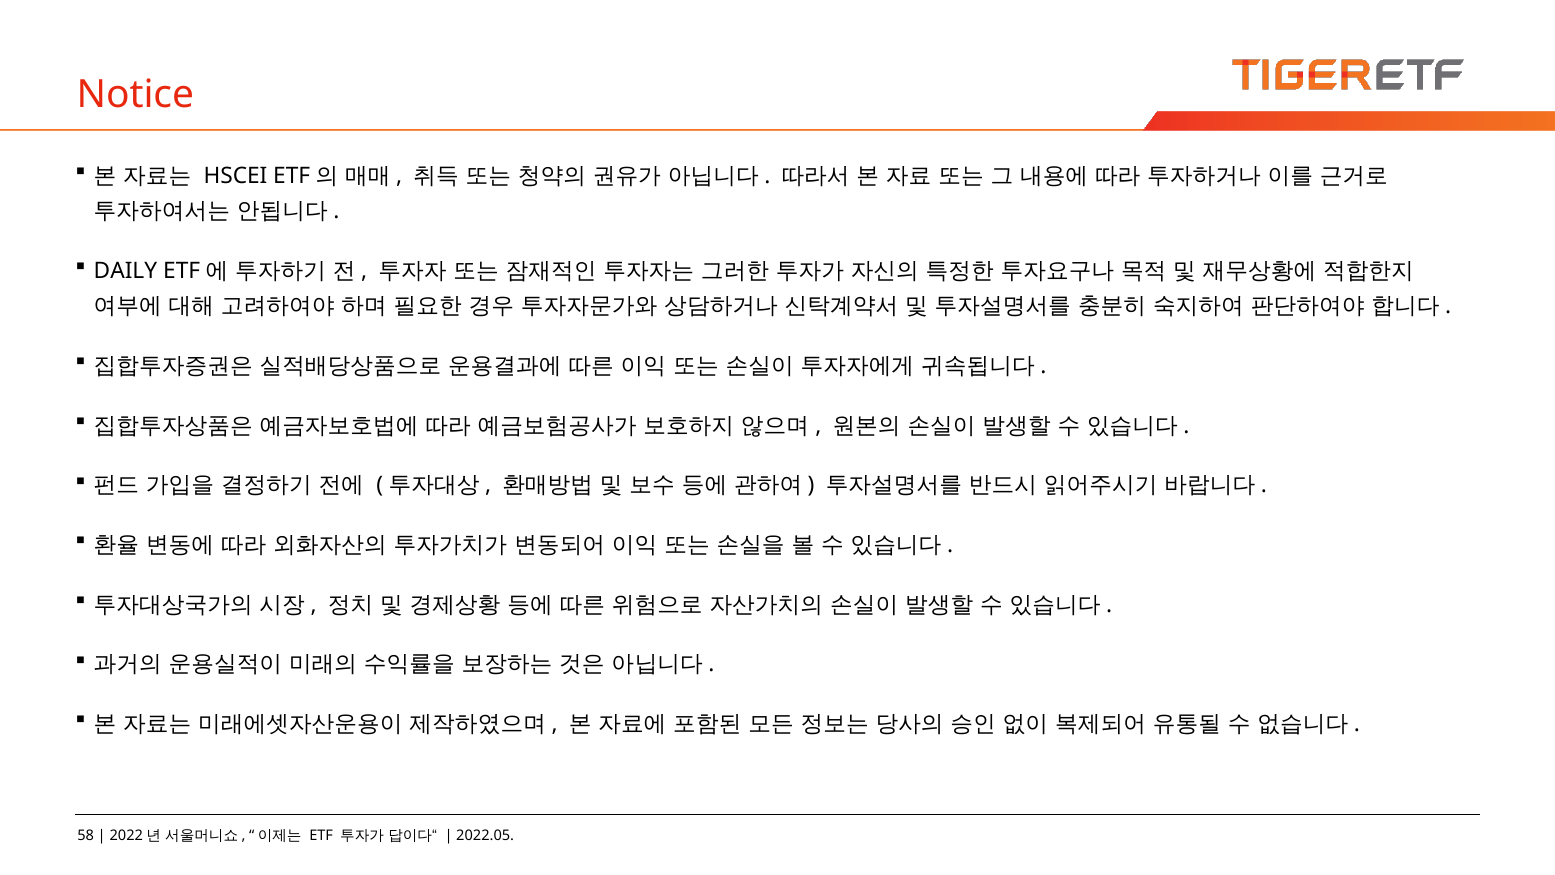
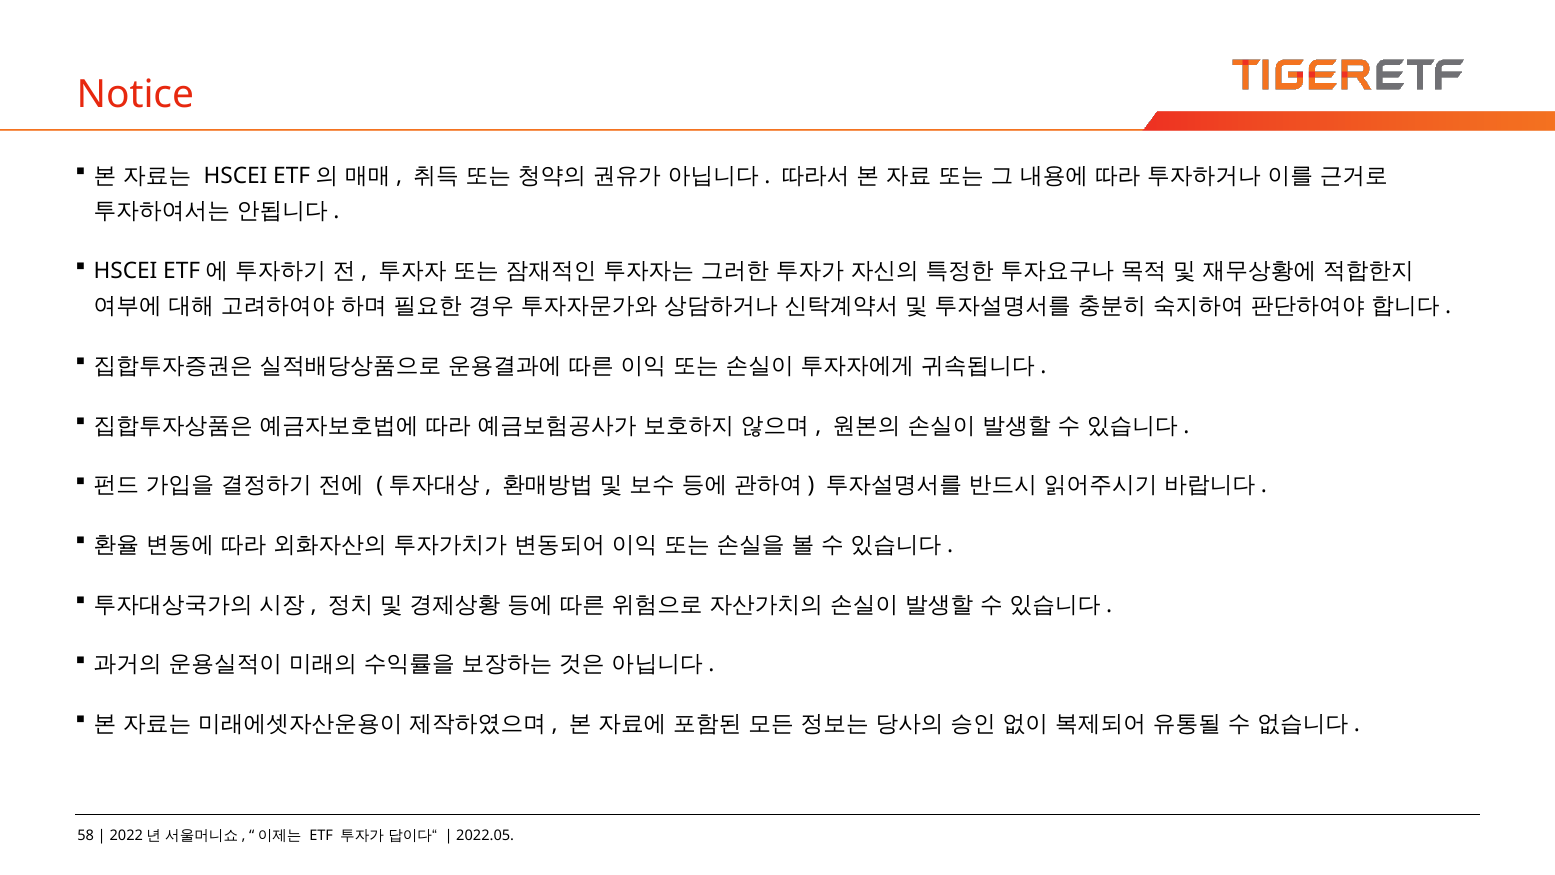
DAILY: DAILY -> HSCEI (125, 271)
